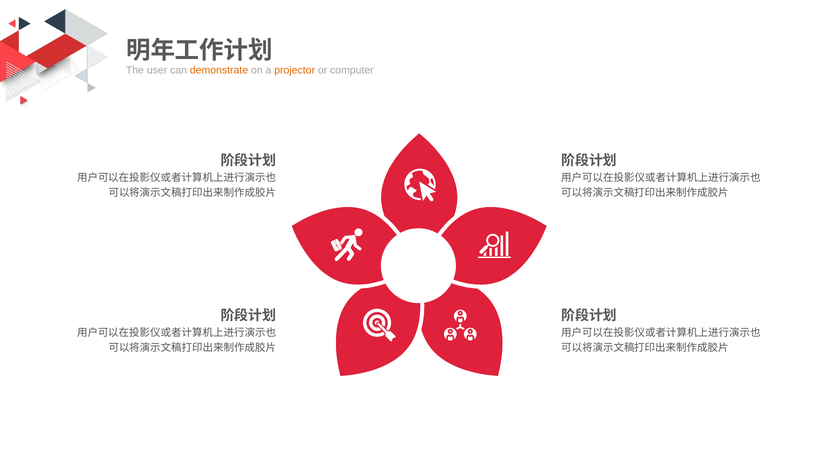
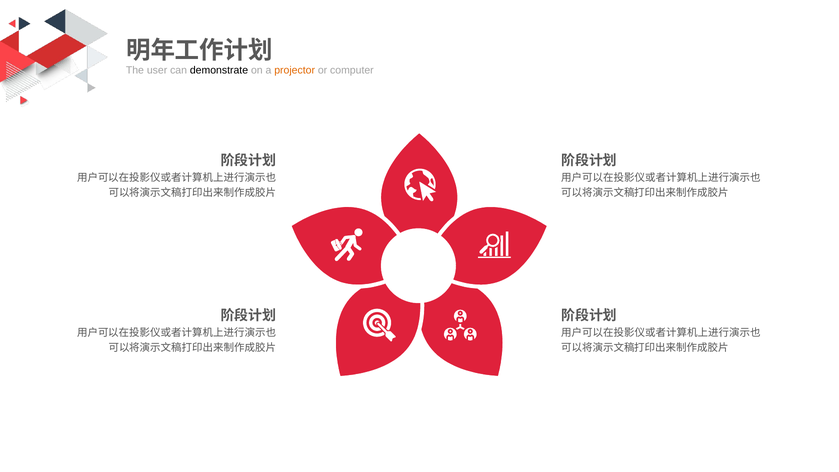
demonstrate colour: orange -> black (219, 70)
